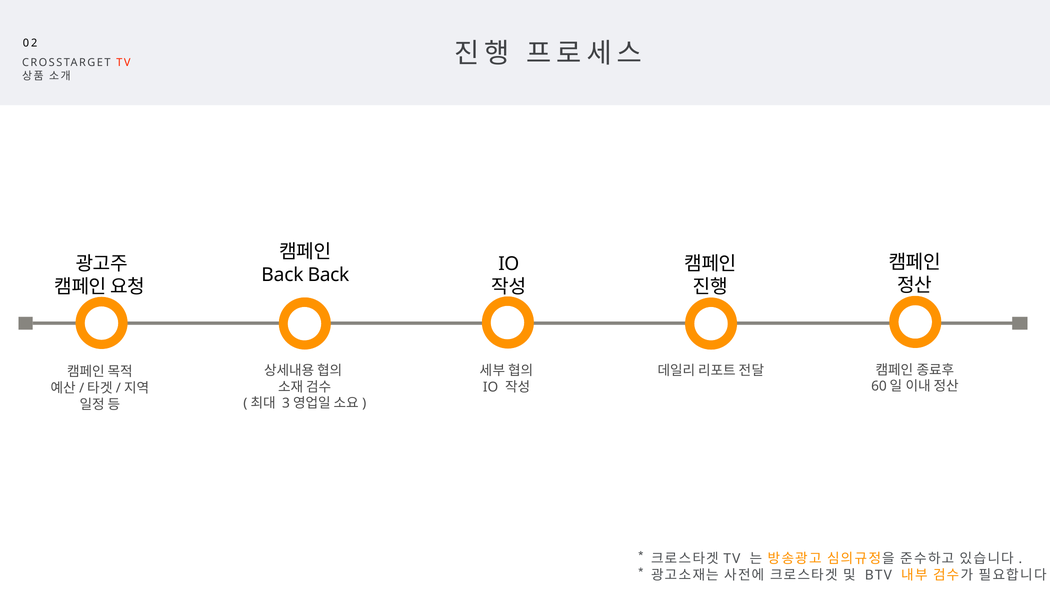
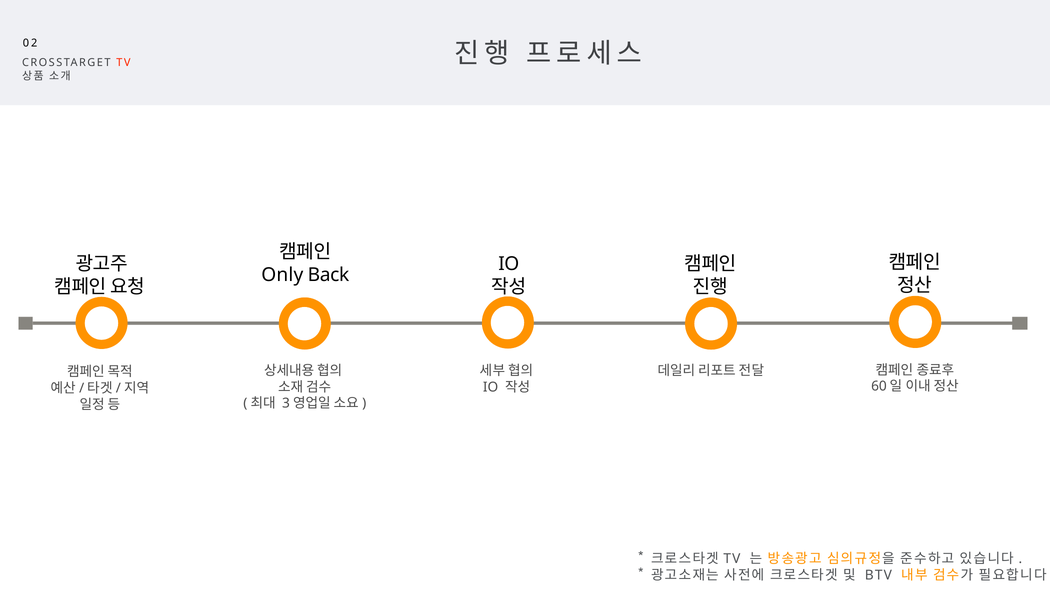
Back: Back -> Only (282, 275)
